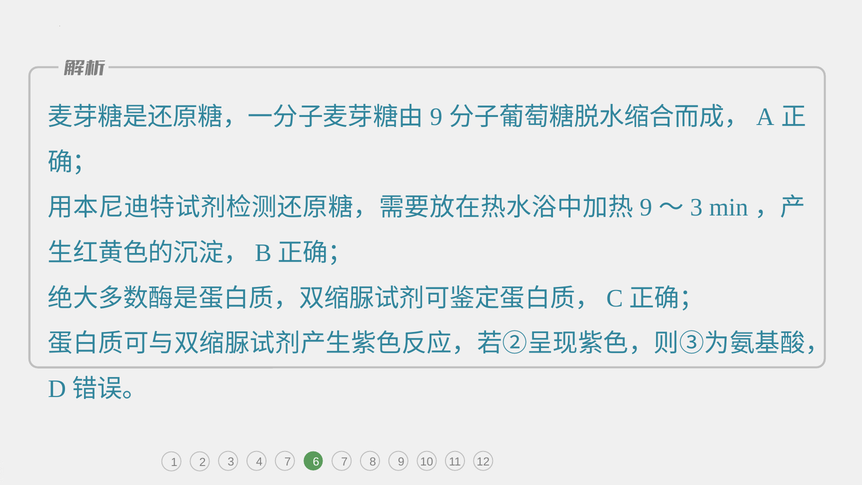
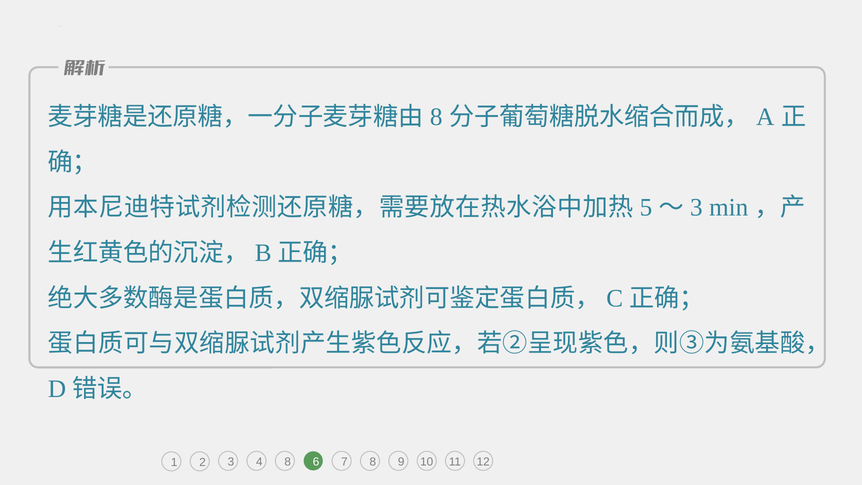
9: 9 -> 8 (436, 117)
9: 9 -> 5 (646, 208)
4 7: 7 -> 8 (288, 462)
